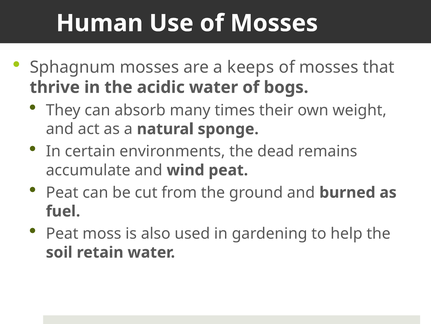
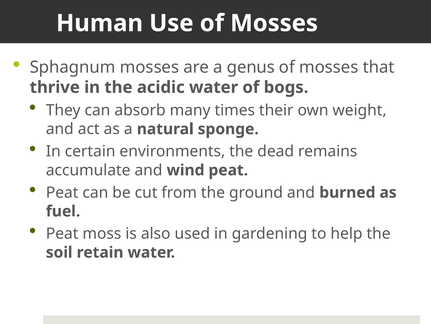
keeps: keeps -> genus (251, 67)
